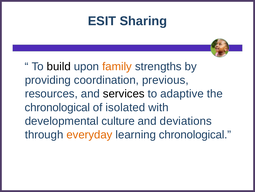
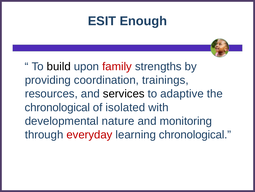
Sharing: Sharing -> Enough (143, 21)
family colour: orange -> red (117, 66)
previous: previous -> trainings (165, 80)
culture: culture -> nature (118, 121)
deviations: deviations -> monitoring (186, 121)
everyday colour: orange -> red (89, 134)
